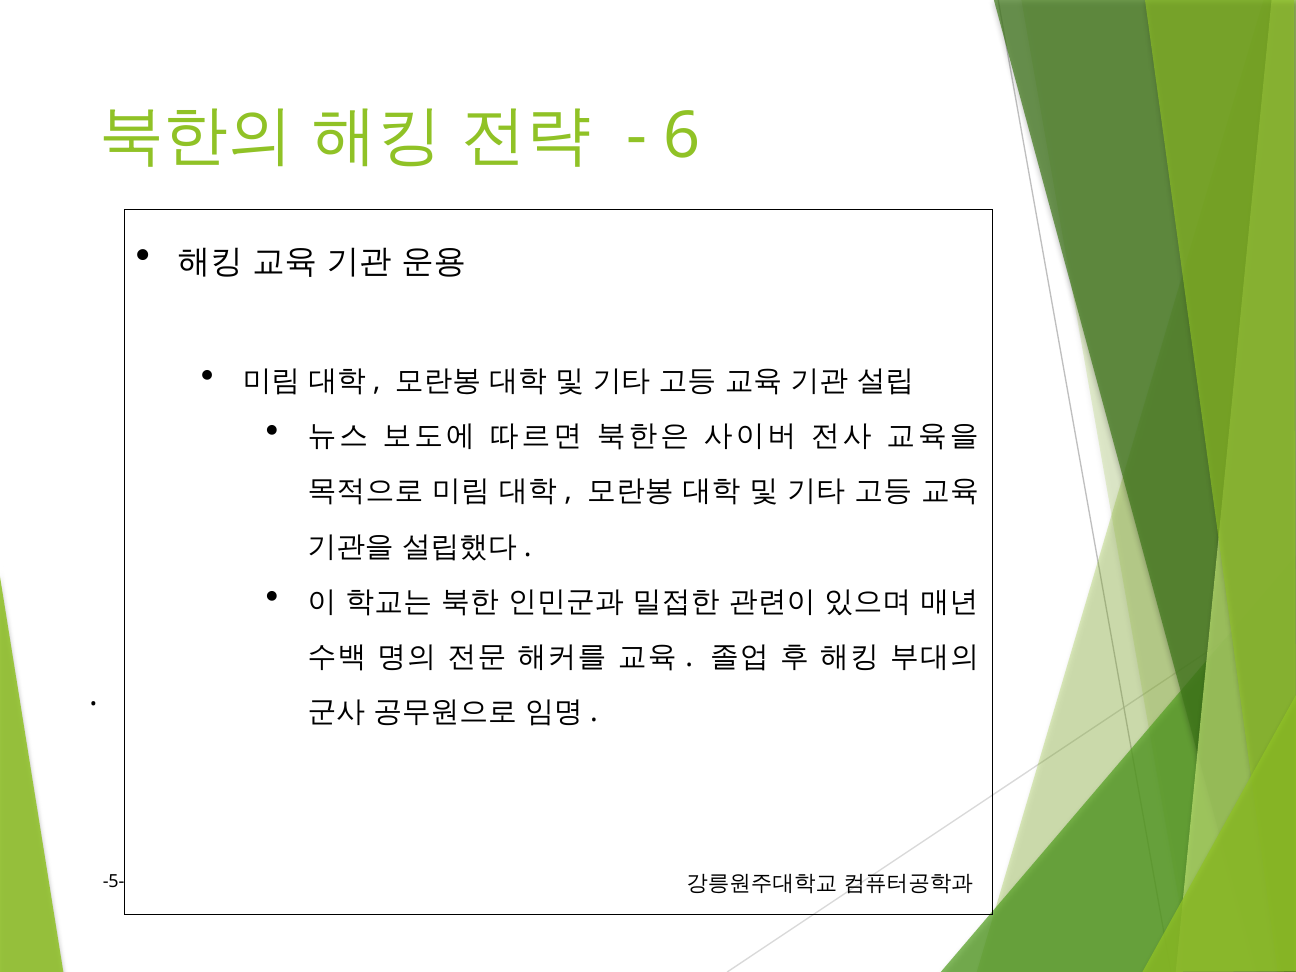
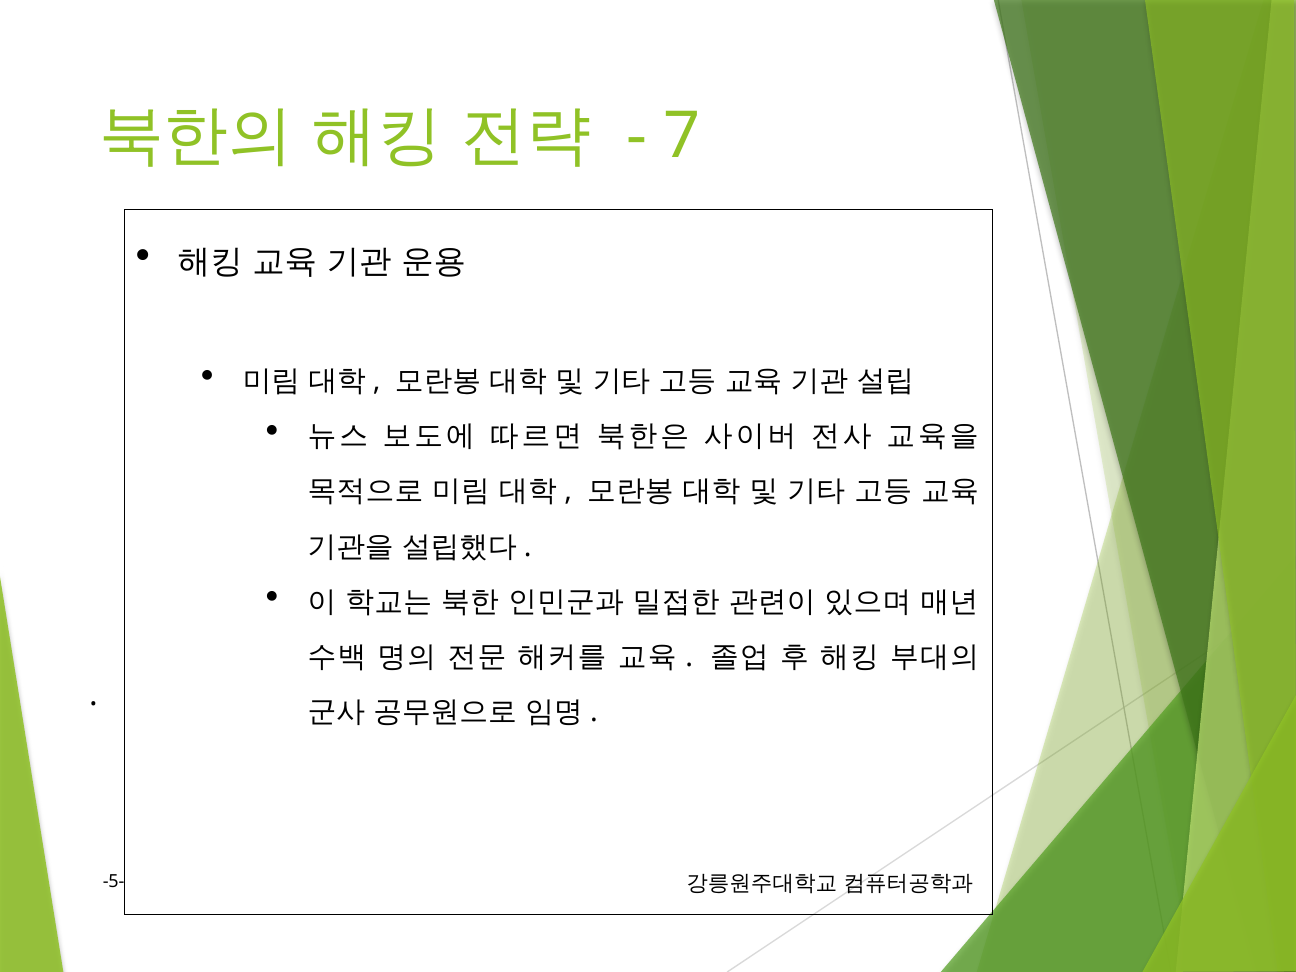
6: 6 -> 7 (682, 136)
